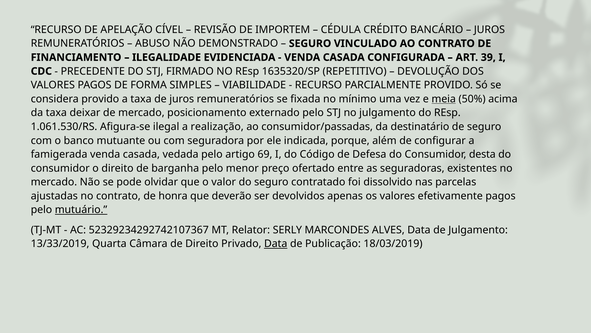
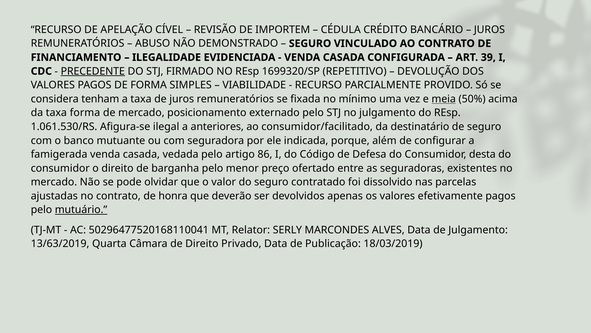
PRECEDENTE underline: none -> present (93, 71)
1635320/SP: 1635320/SP -> 1699320/SP (291, 71)
considera provido: provido -> tenham (100, 99)
taxa deixar: deixar -> forma (85, 113)
realização: realização -> anteriores (217, 126)
consumidor/passadas: consumidor/passadas -> consumidor/facilitado (317, 126)
69: 69 -> 86 (265, 154)
52329234292742107367: 52329234292742107367 -> 50296477520168110041 (149, 230)
13/33/2019: 13/33/2019 -> 13/63/2019 (60, 243)
Data underline: present -> none (276, 243)
